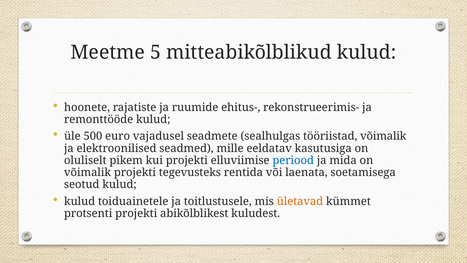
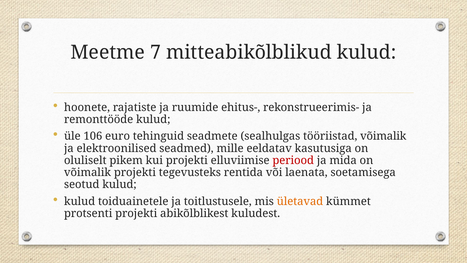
5: 5 -> 7 (156, 52)
500: 500 -> 106 (93, 136)
vajadusel: vajadusel -> tehinguid (158, 136)
periood colour: blue -> red (293, 160)
